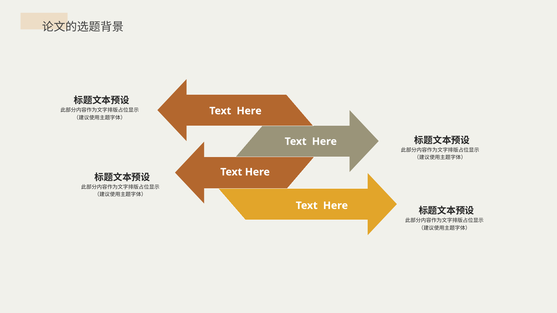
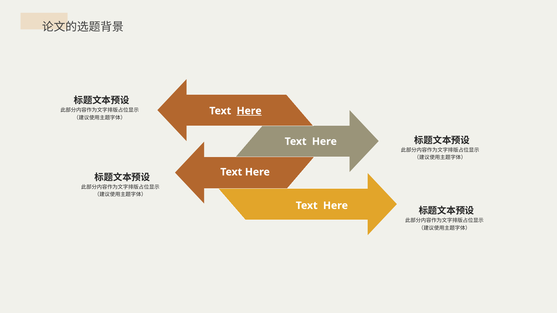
Here underline: none -> present (249, 111)
